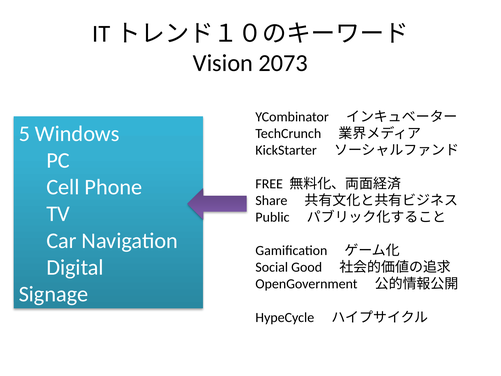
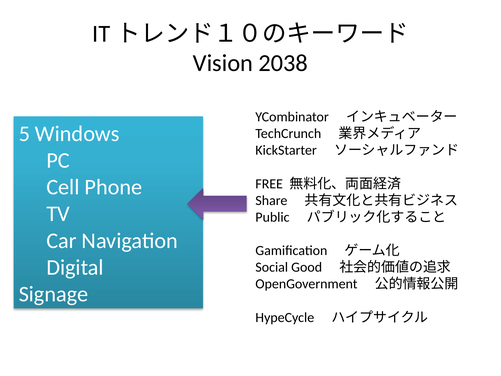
2073: 2073 -> 2038 (283, 63)
